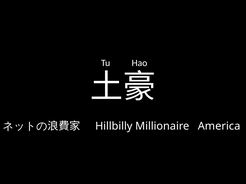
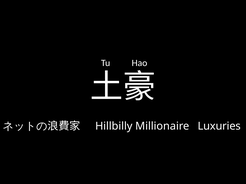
America: America -> Luxuries (219, 126)
